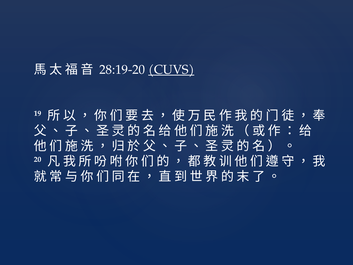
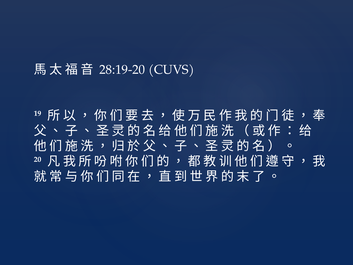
CUVS underline: present -> none (171, 70)
